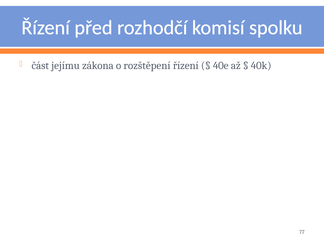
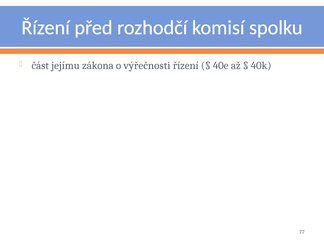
rozštěpení: rozštěpení -> výřečnosti (147, 66)
